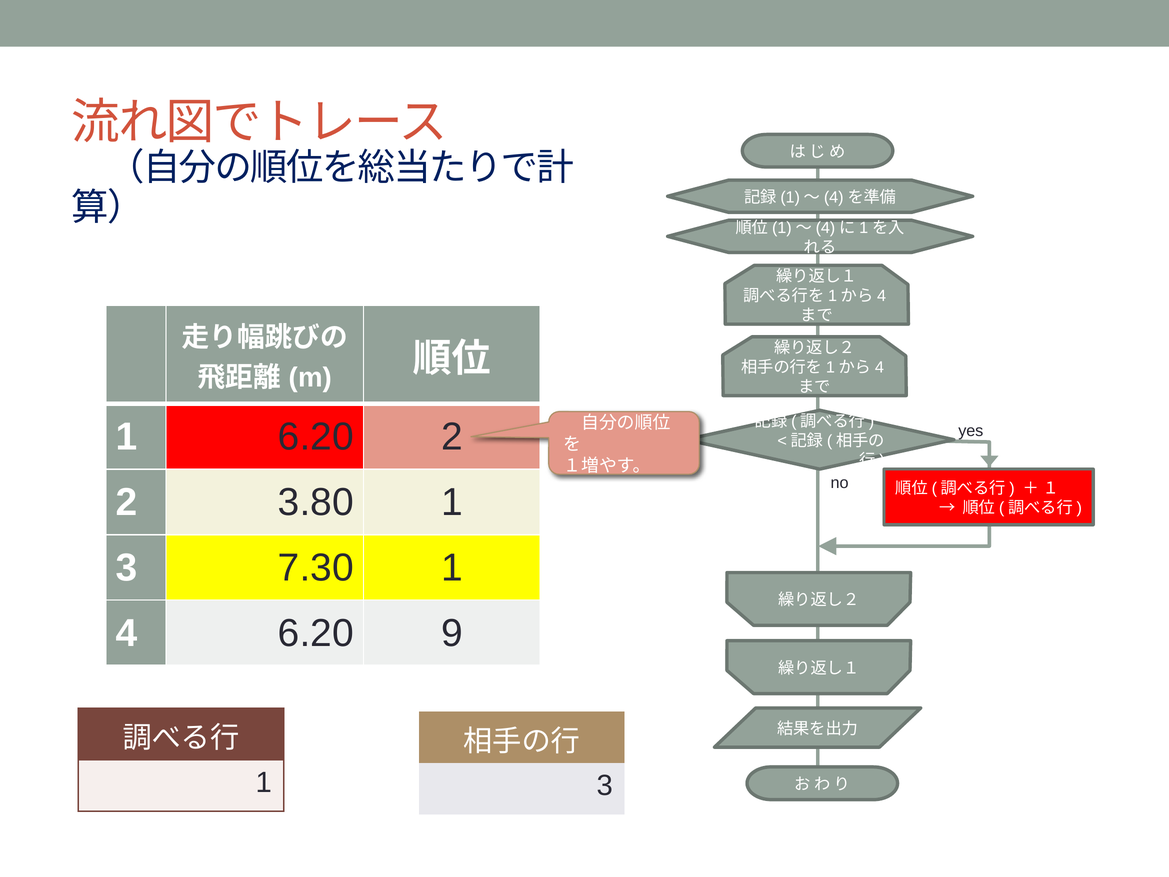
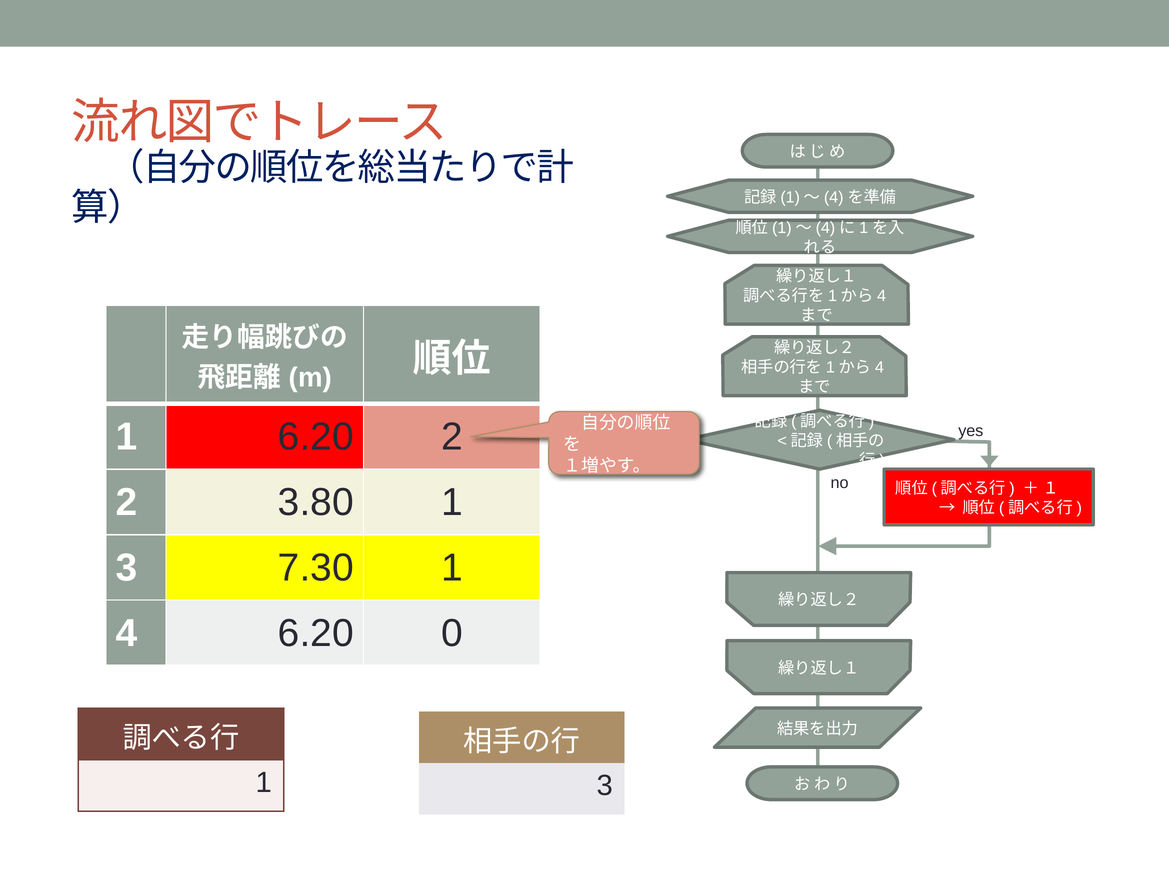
9: 9 -> 0 (452, 633)
